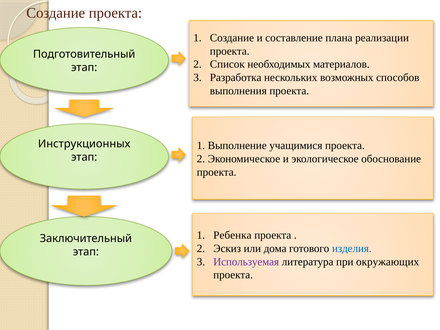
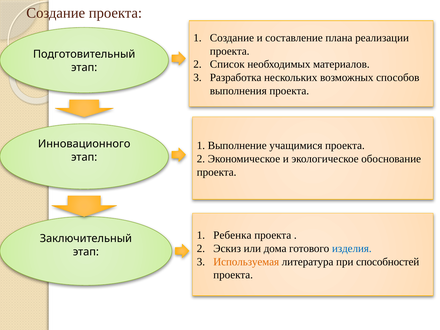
Инструкционных: Инструкционных -> Инновационного (84, 144)
Используемая colour: purple -> orange (246, 262)
окружающих: окружающих -> способностей (388, 262)
